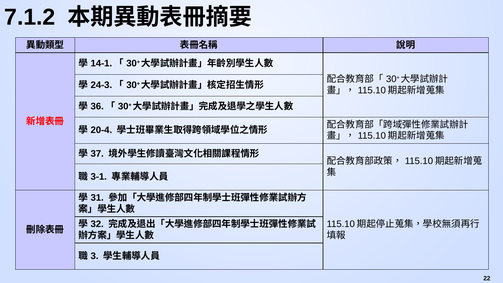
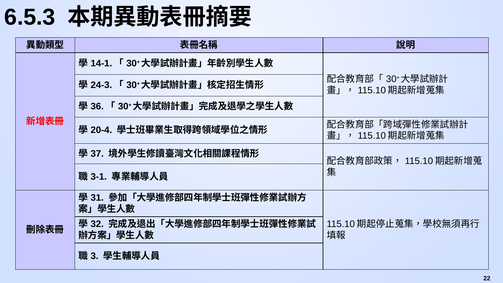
7.1.2: 7.1.2 -> 6.5.3 (30, 17)
